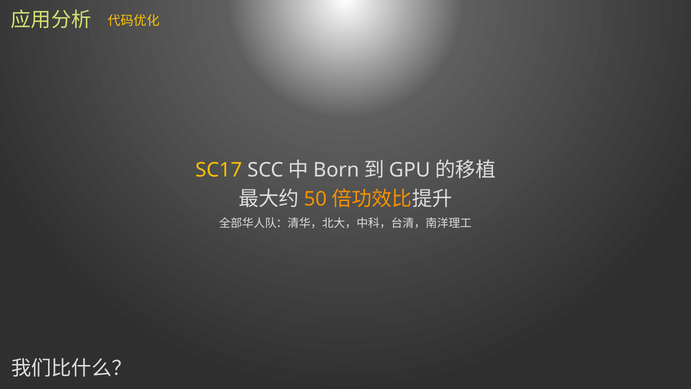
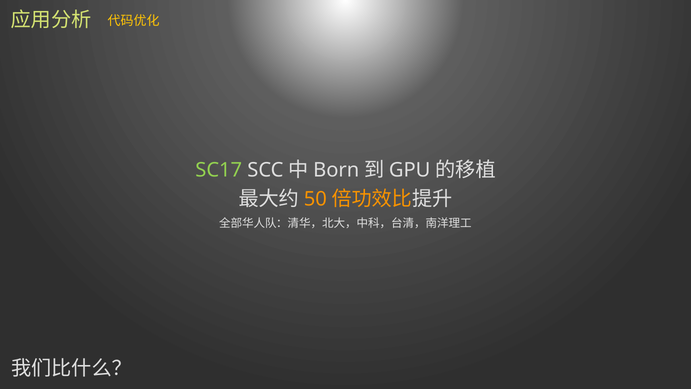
SC17 colour: yellow -> light green (219, 170)
